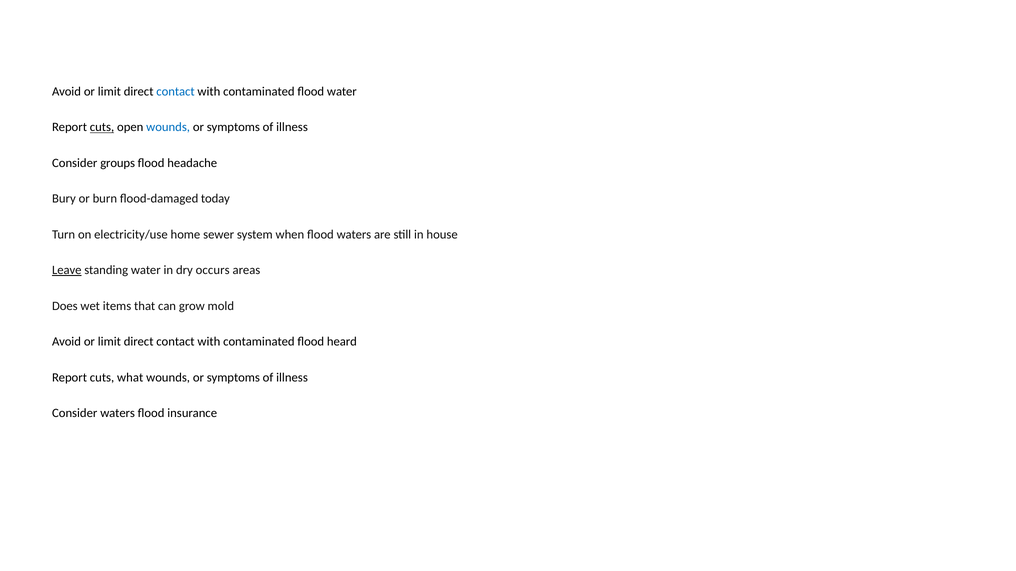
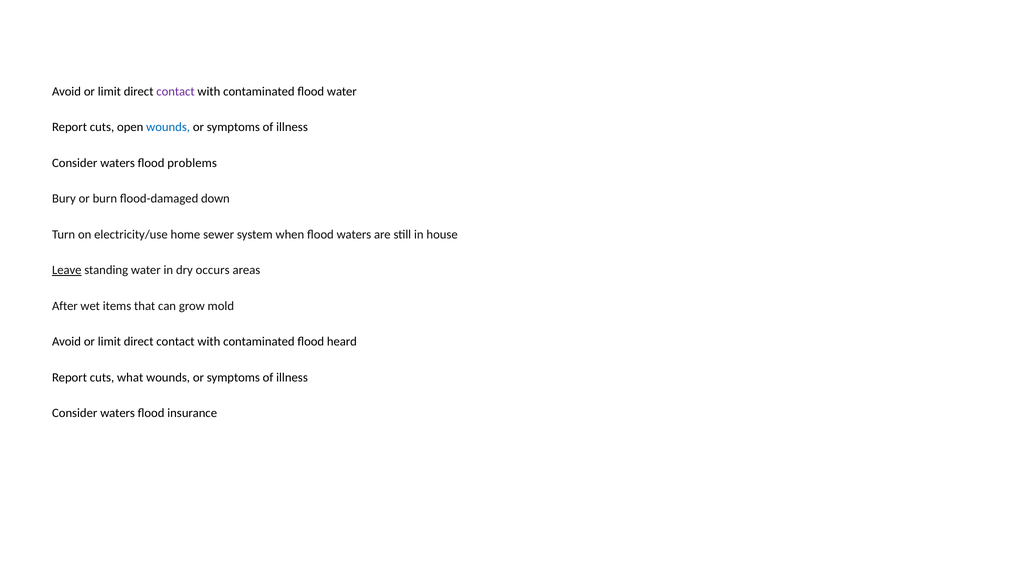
contact colour: blue -> purple (176, 92)
cuts underline: present -> none (102, 127)
groups: groups -> waters (118, 163)
headache: headache -> problems (192, 163)
today: today -> down (215, 199)
Does: Does -> After (65, 306)
